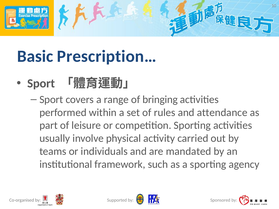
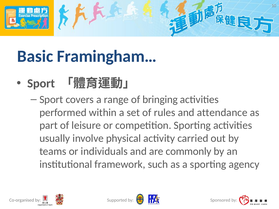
Prescription…: Prescription… -> Framingham… (107, 56)
mandated: mandated -> commonly (189, 152)
